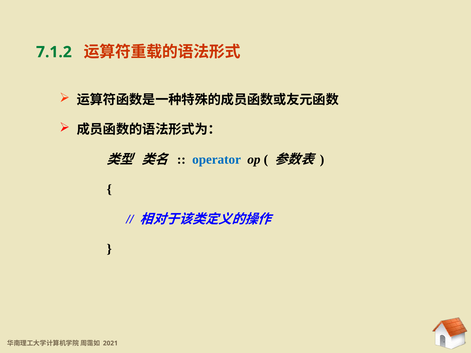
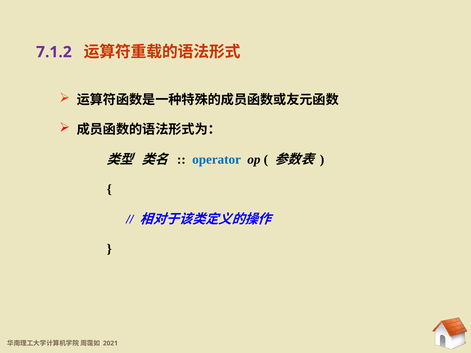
7.1.2 colour: green -> purple (54, 52)
